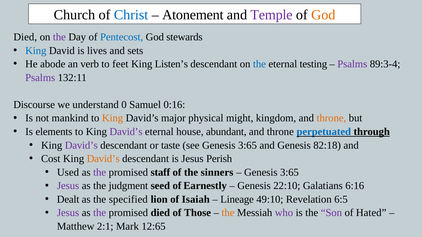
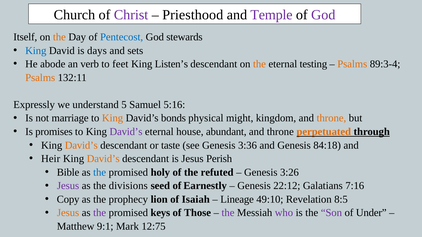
Christ colour: blue -> purple (131, 15)
Atonement: Atonement -> Priesthood (193, 15)
God colour: orange -> purple (323, 15)
Died: Died -> Itself (25, 37)
the colour: purple -> orange (59, 37)
lives: lives -> days (97, 51)
the colour: blue -> orange (259, 64)
Psalms colour: purple -> orange (352, 64)
Psalms colour: purple -> orange (40, 78)
Discourse: Discourse -> Expressly (34, 105)
0: 0 -> 5 (124, 105)
0:16: 0:16 -> 5:16 (174, 105)
mankind: mankind -> marriage (70, 118)
major: major -> bonds (173, 118)
elements: elements -> promises (54, 132)
perpetuated colour: blue -> orange (324, 132)
David’s colour: purple -> orange (81, 145)
see Genesis 3:65: 3:65 -> 3:36 (247, 145)
82:18: 82:18 -> 84:18 (327, 145)
Cost: Cost -> Heir (51, 159)
Used: Used -> Bible (68, 173)
the colour: purple -> blue (100, 173)
staff: staff -> holy (160, 173)
sinners: sinners -> refuted (217, 173)
3:65: 3:65 -> 3:26 (289, 173)
judgment: judgment -> divisions (128, 186)
22:10: 22:10 -> 22:12 (287, 186)
6:16: 6:16 -> 7:16 (355, 186)
Dealt: Dealt -> Copy (68, 200)
specified: specified -> prophecy (128, 200)
6:5: 6:5 -> 8:5 (341, 200)
Jesus colour: purple -> orange (68, 213)
promised died: died -> keys (160, 213)
the colour: orange -> purple (228, 213)
Hated: Hated -> Under (371, 213)
2:1: 2:1 -> 9:1 (105, 227)
12:65: 12:65 -> 12:75 (154, 227)
